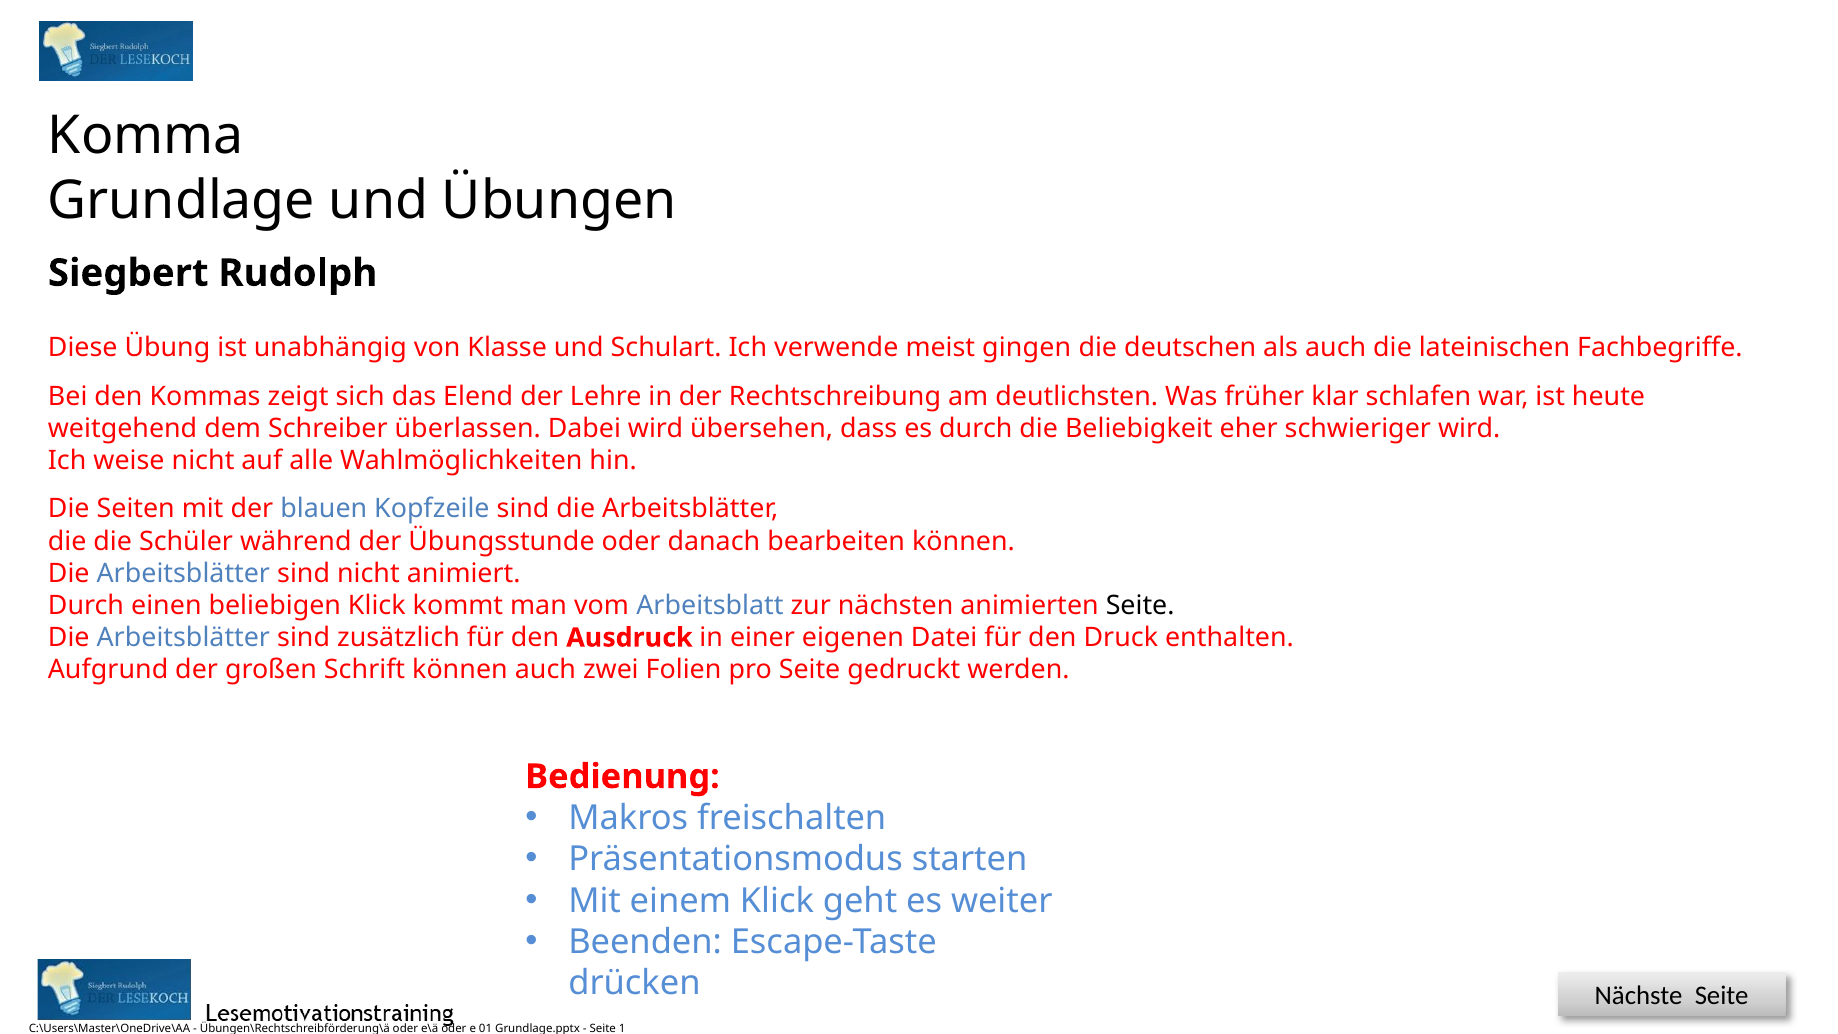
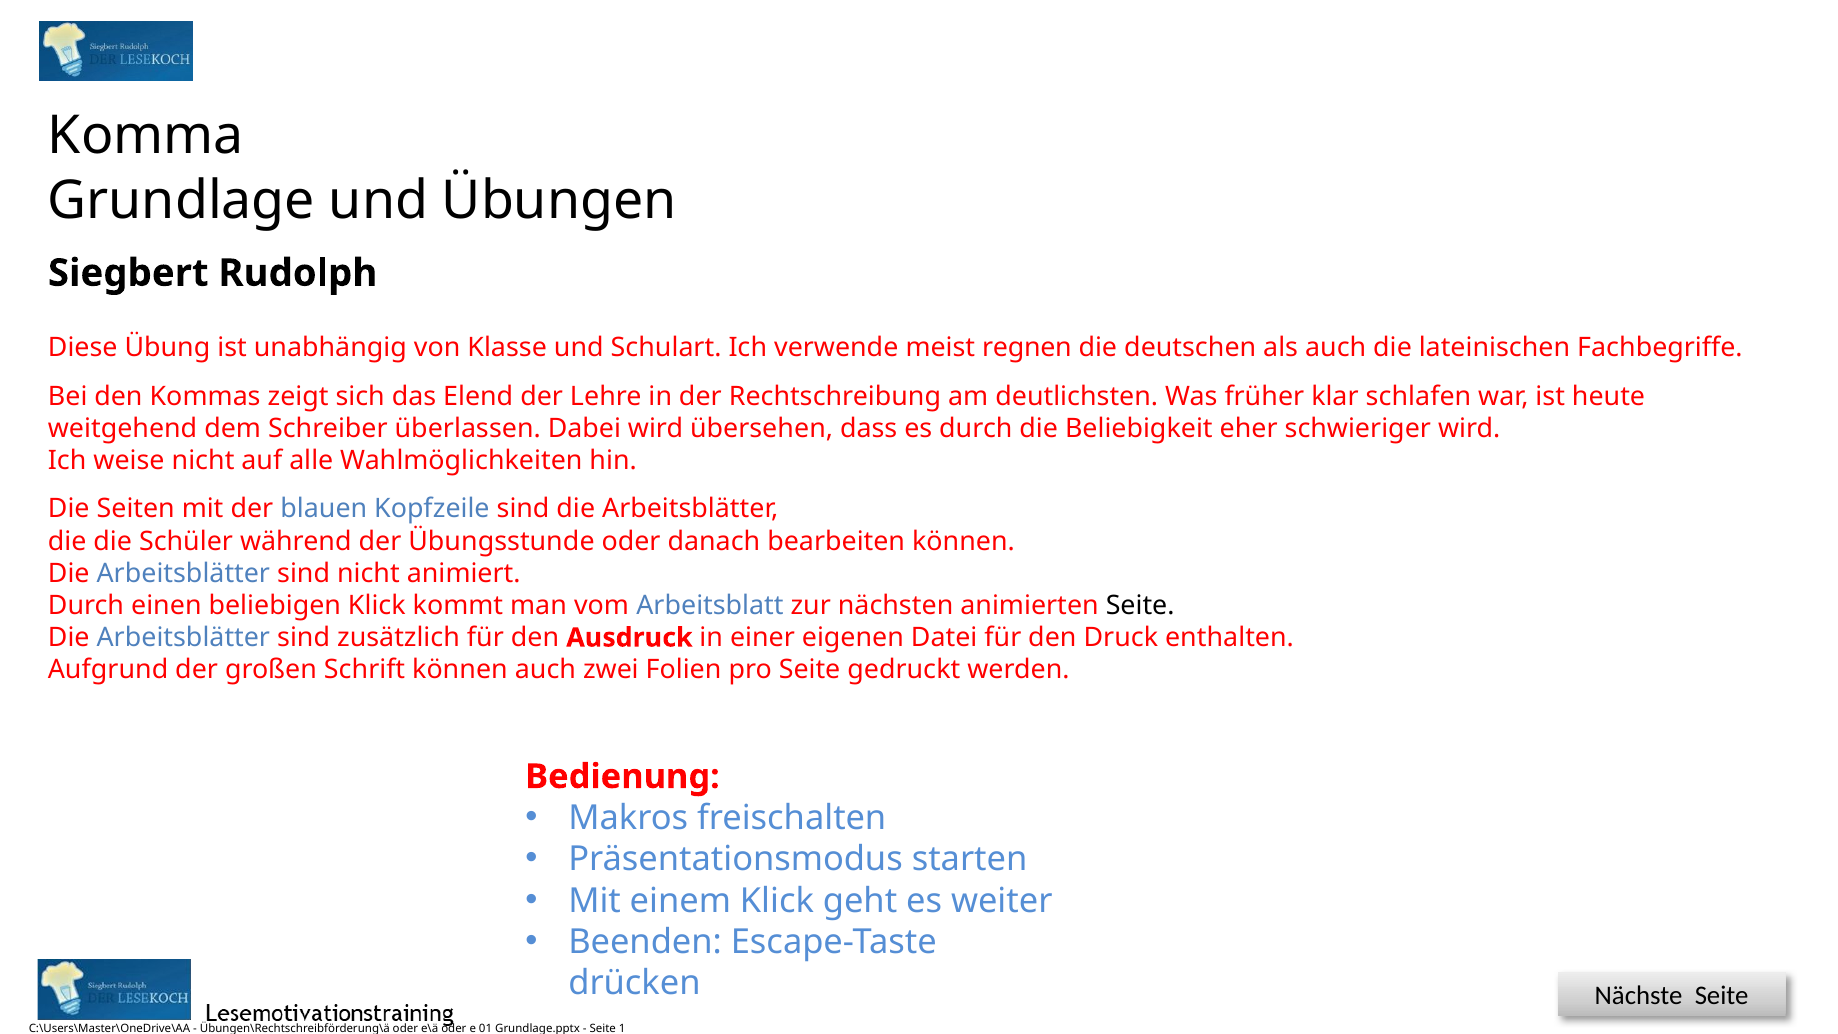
gingen: gingen -> regnen (1027, 348)
